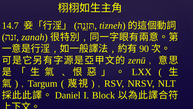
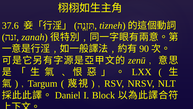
14.7: 14.7 -> 37.6 (10, 25)
